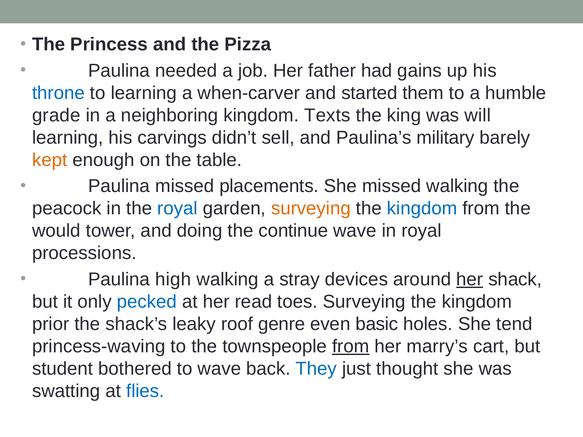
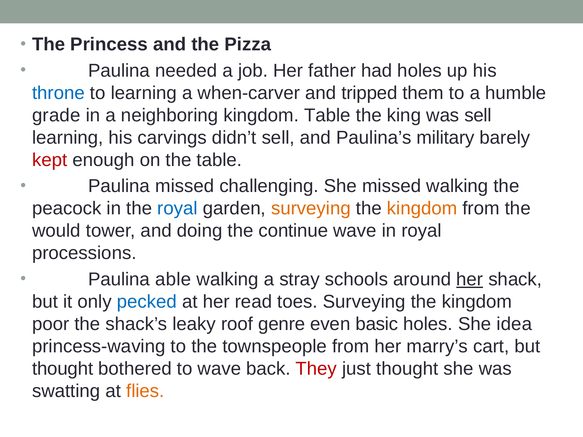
had gains: gains -> holes (420, 71)
started: started -> tripped (369, 93)
kingdom Texts: Texts -> Table (327, 115)
was will: will -> sell (478, 115)
kept colour: orange -> red (50, 160)
placements: placements -> challenging (269, 186)
kingdom colour: blue -> orange (422, 209)
high: high -> able (173, 280)
devices: devices -> schools (356, 280)
prior: prior -> poor (51, 324)
tend: tend -> idea (514, 324)
from underline: present -> none (351, 347)
student: student -> thought (63, 369)
They colour: blue -> red (316, 369)
flies colour: blue -> orange (145, 391)
